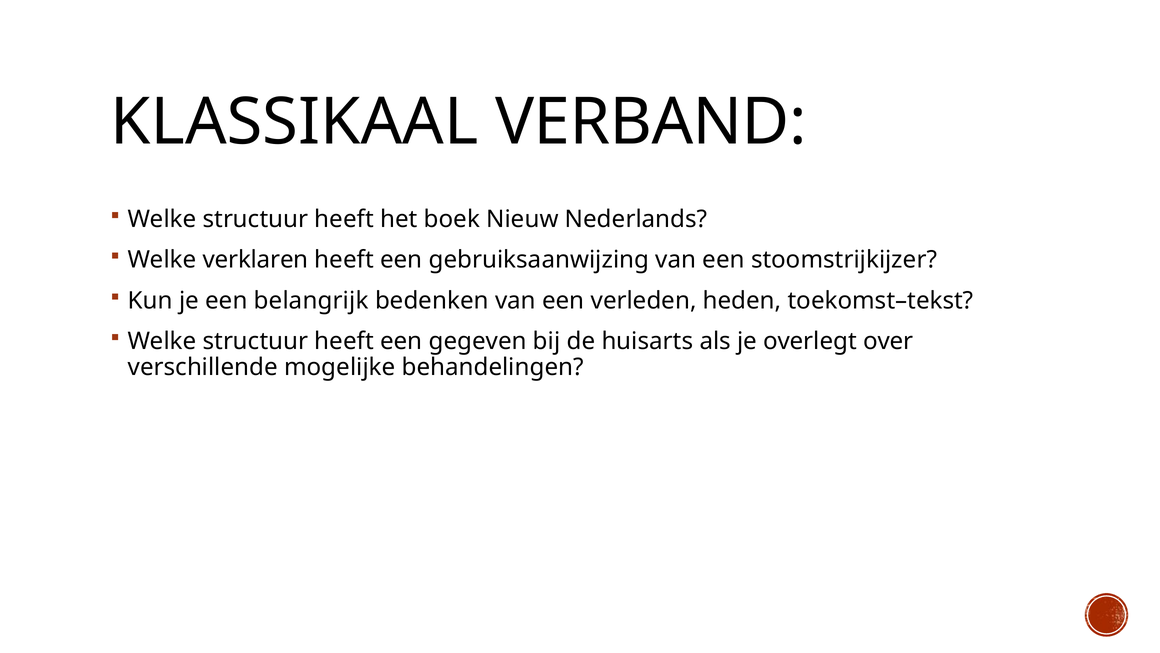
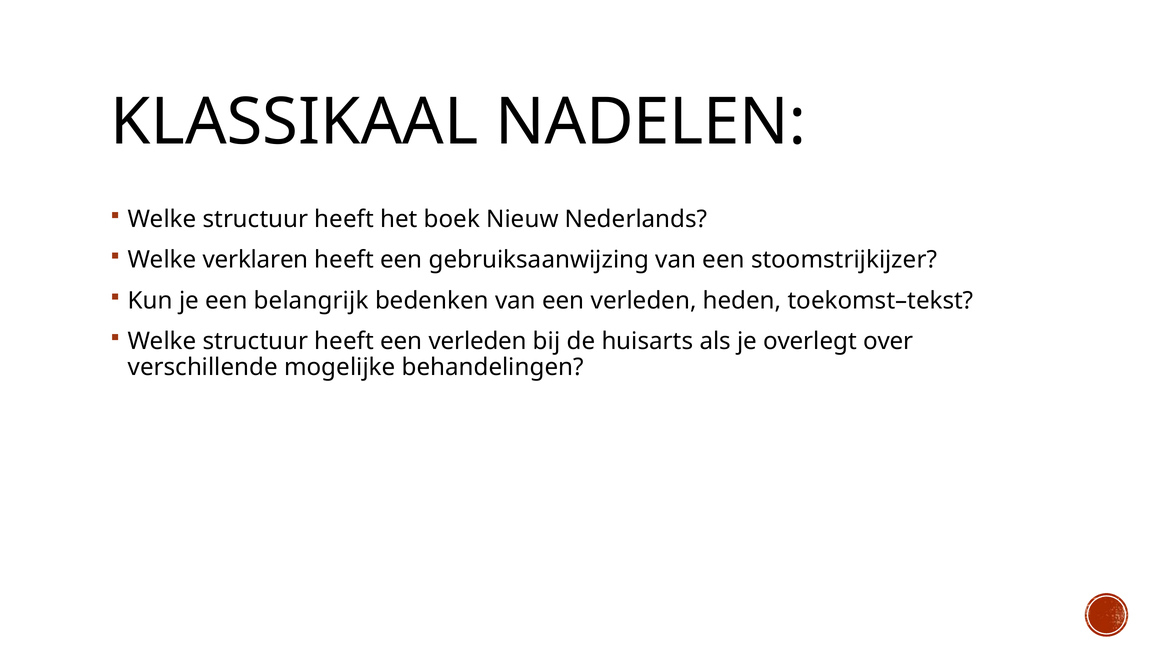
VERBAND: VERBAND -> NADELEN (651, 122)
heeft een gegeven: gegeven -> verleden (478, 341)
